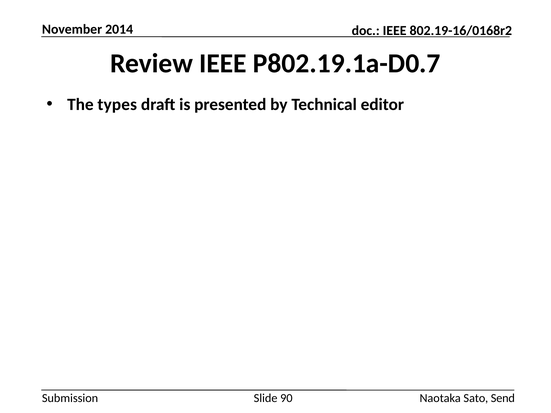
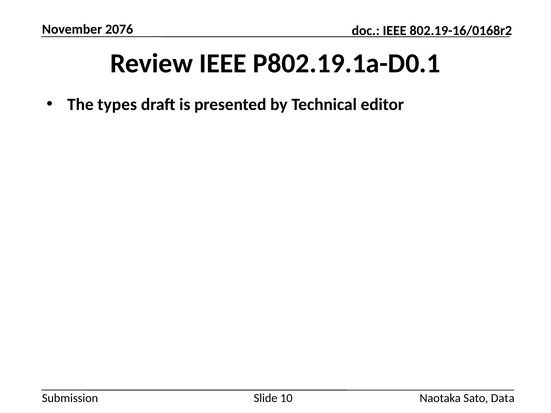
2014: 2014 -> 2076 (119, 29)
P802.19.1a-D0.7: P802.19.1a-D0.7 -> P802.19.1a-D0.1 (347, 63)
90: 90 -> 10 (286, 398)
Send: Send -> Data (503, 398)
